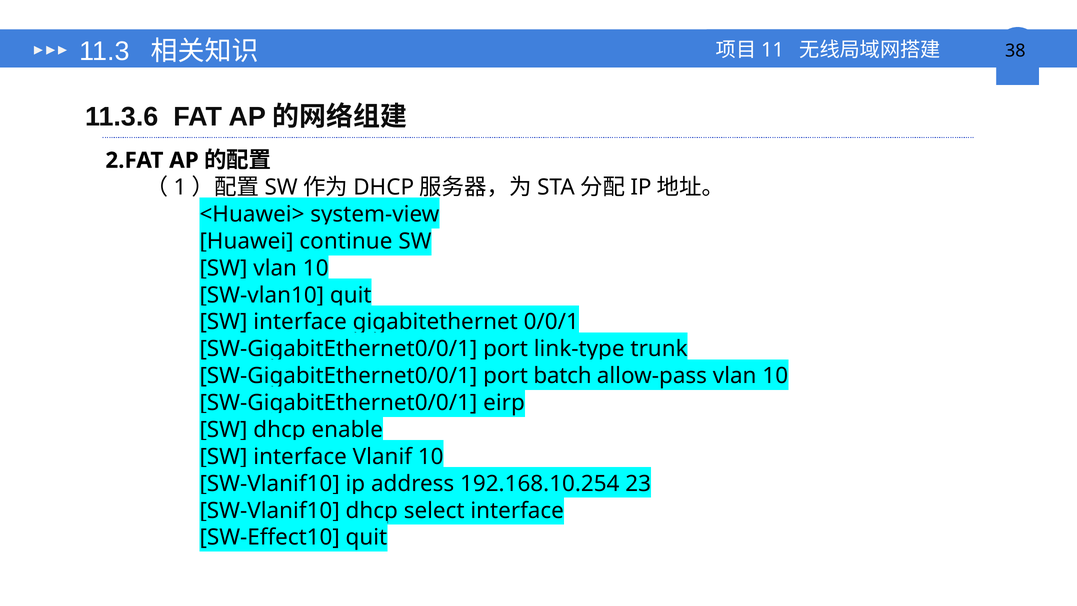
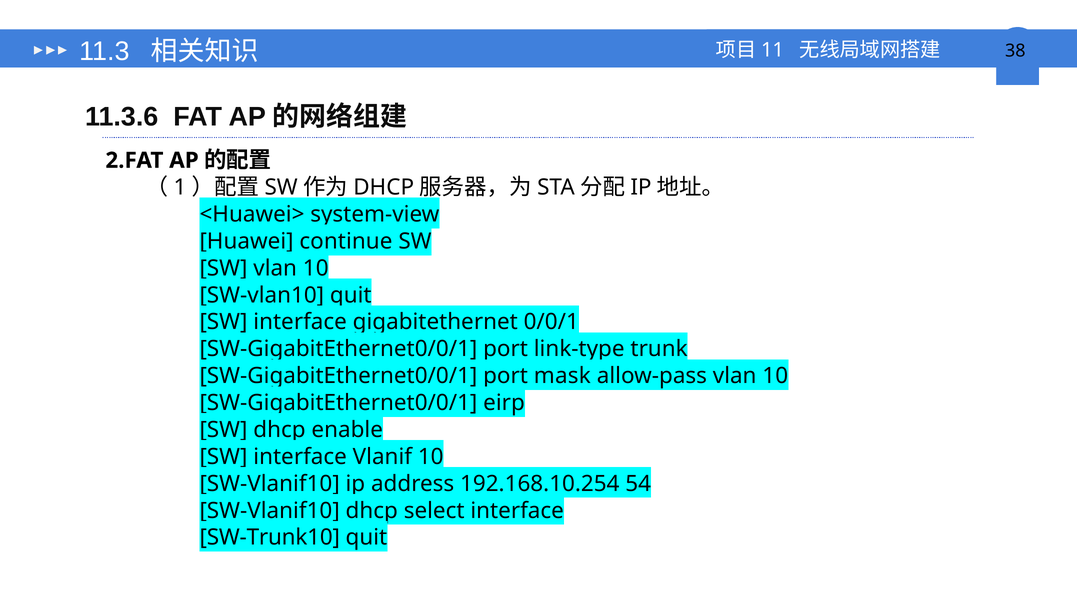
batch: batch -> mask (562, 376)
23: 23 -> 54 (638, 483)
SW-Effect10: SW-Effect10 -> SW-Trunk10 (270, 537)
